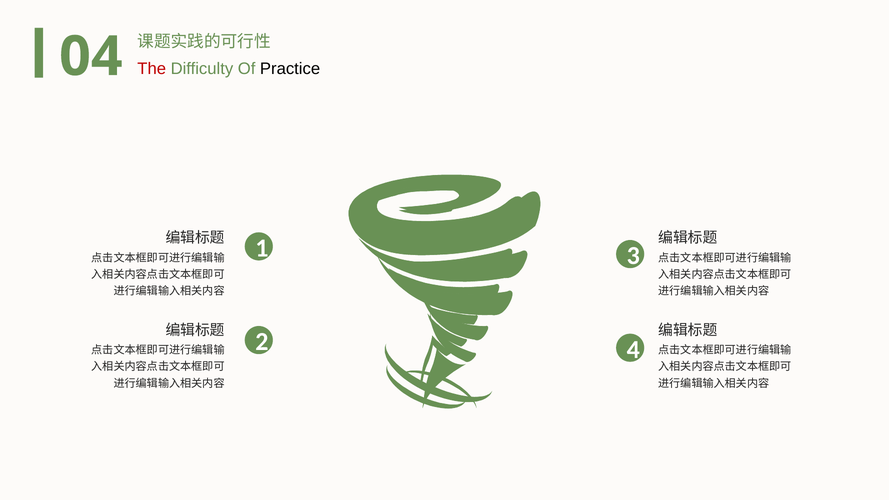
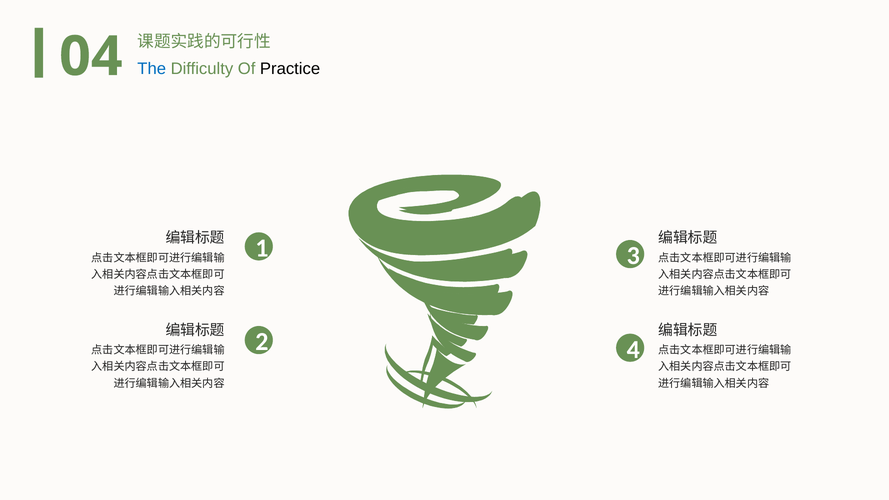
The colour: red -> blue (152, 69)
